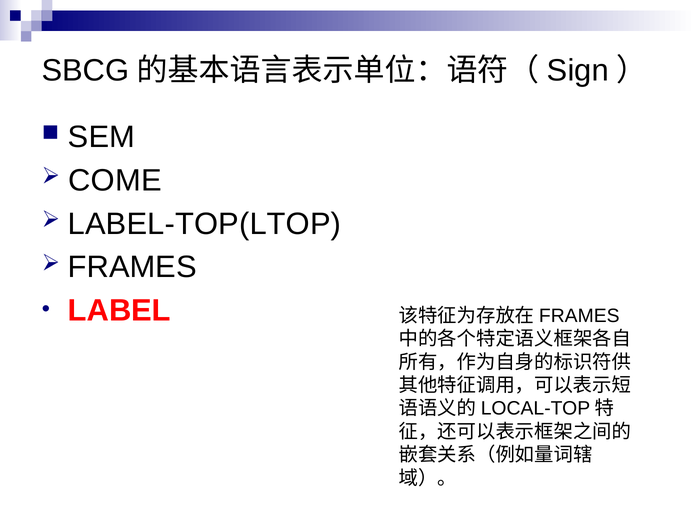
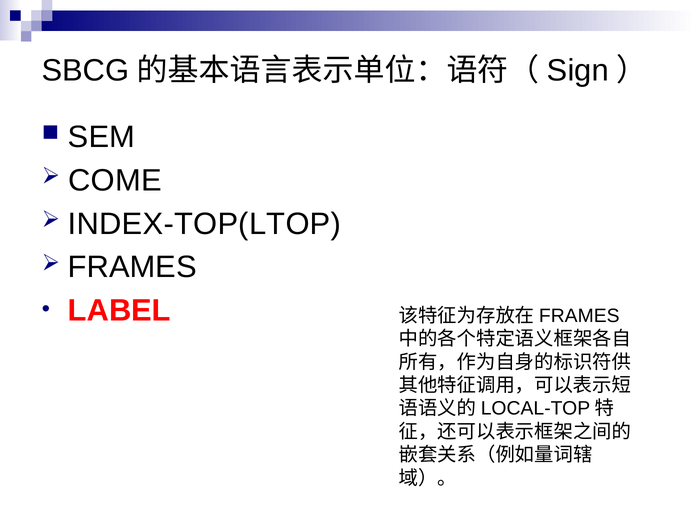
LABEL-TOP(LTOP: LABEL-TOP(LTOP -> INDEX-TOP(LTOP (204, 224)
